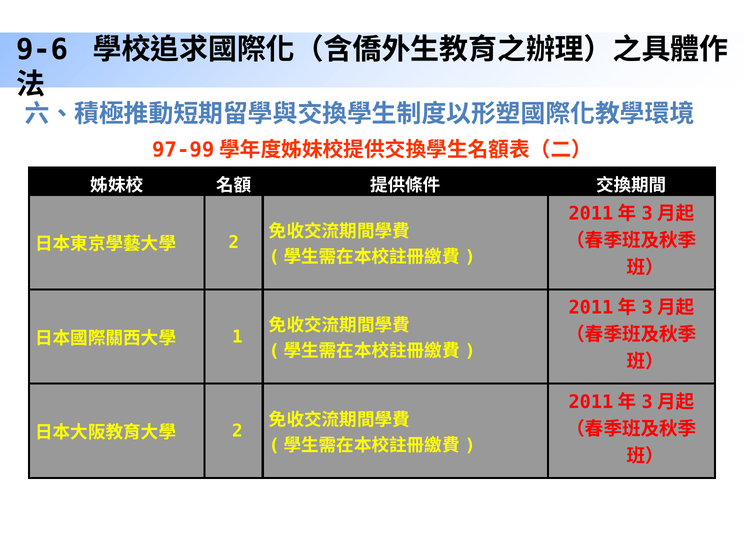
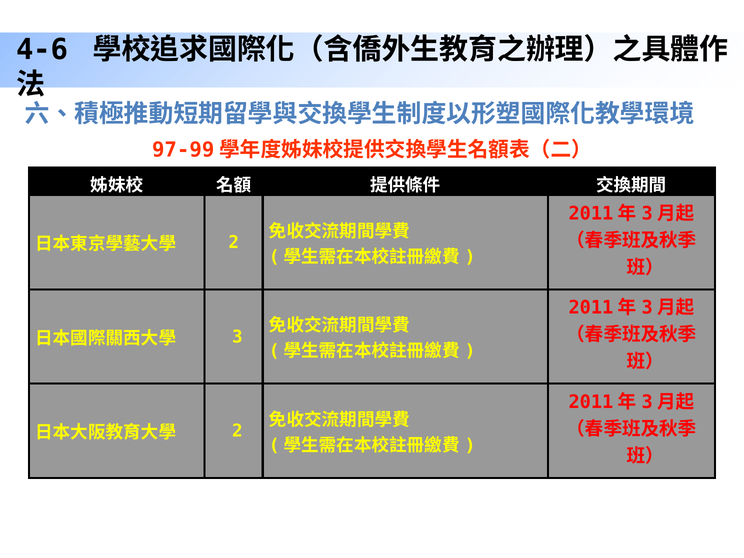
9-6: 9-6 -> 4-6 (42, 50)
1: 1 -> 3 (237, 337)
